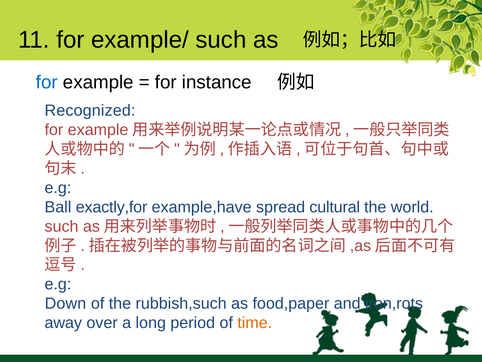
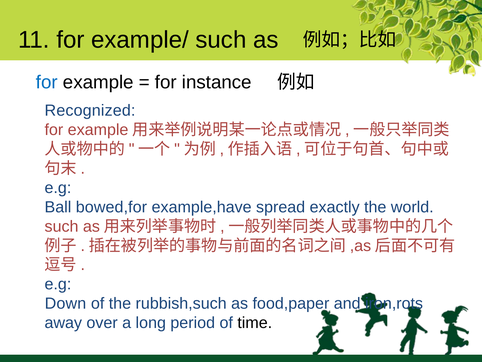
exactly,for: exactly,for -> bowed,for (111, 207)
cultural: cultural -> exactly (335, 207)
time colour: orange -> black (255, 322)
